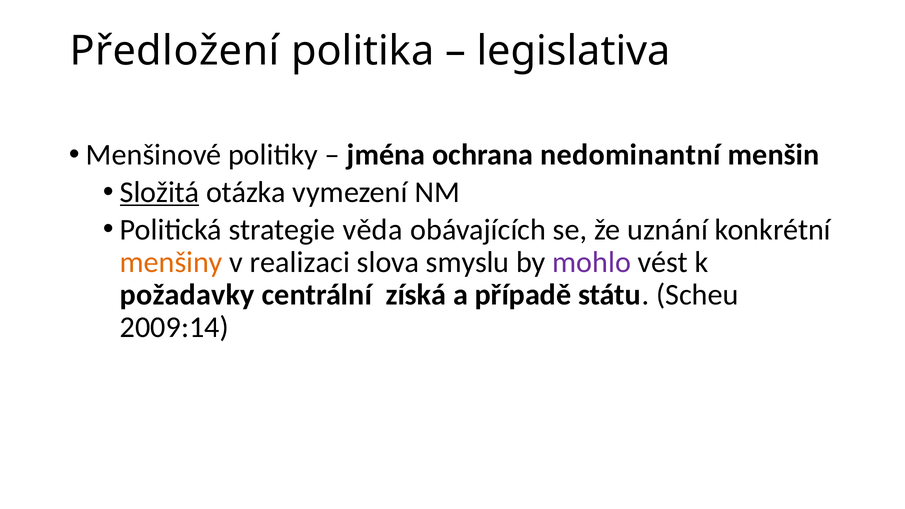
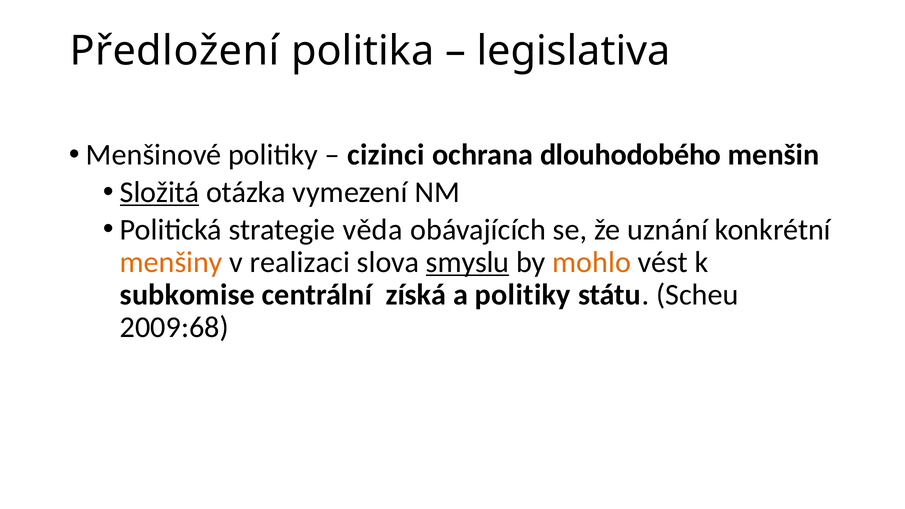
jména: jména -> cizinci (386, 155)
nedominantní: nedominantní -> dlouhodobého (631, 155)
smyslu underline: none -> present (468, 262)
mohlo colour: purple -> orange (592, 262)
požadavky: požadavky -> subkomise (187, 295)
a případě: případě -> politiky (523, 295)
2009:14: 2009:14 -> 2009:68 (174, 327)
